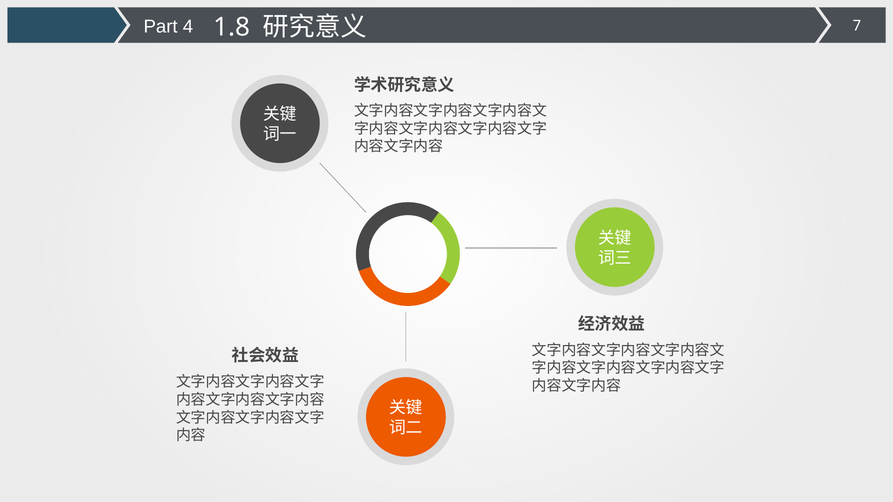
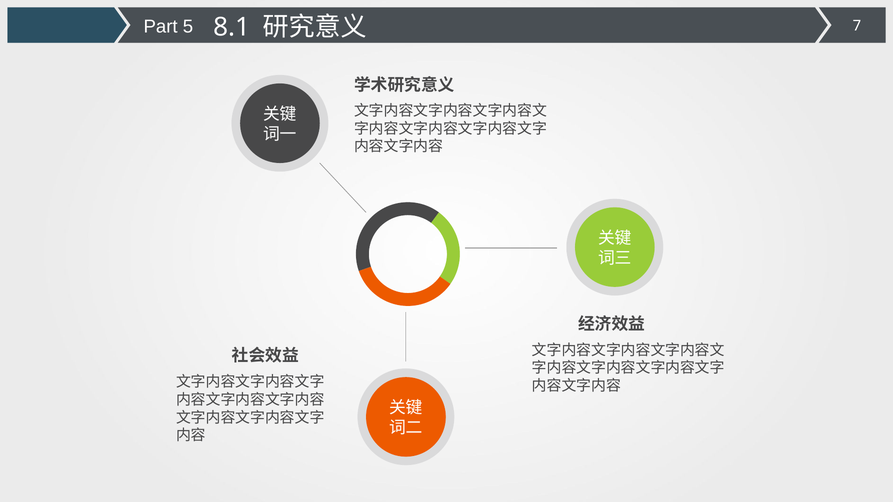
4: 4 -> 5 (188, 27)
1.8: 1.8 -> 8.1 (232, 27)
